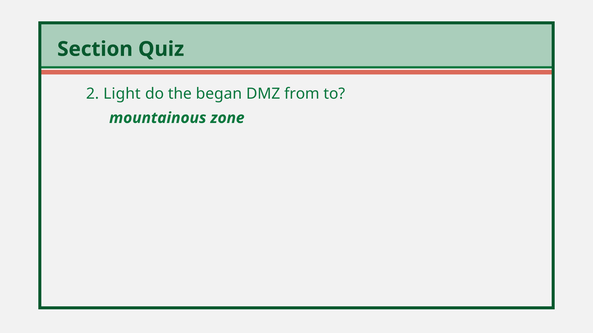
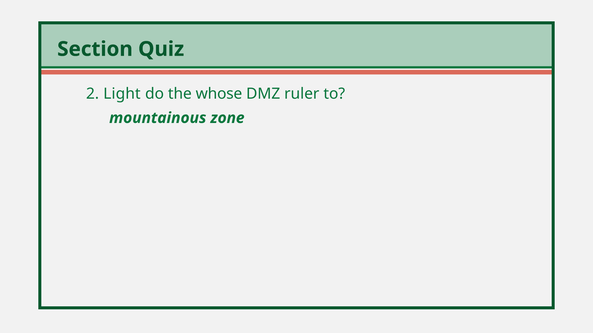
began: began -> whose (219, 94)
from: from -> ruler (302, 94)
